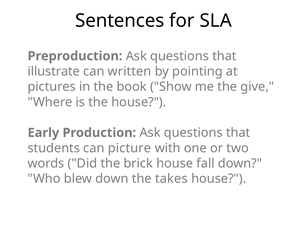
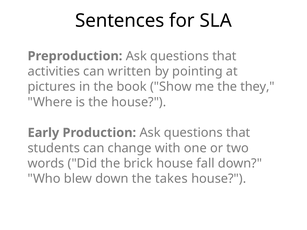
illustrate: illustrate -> activities (54, 71)
give: give -> they (257, 87)
picture: picture -> change (130, 148)
